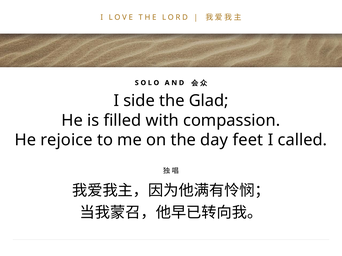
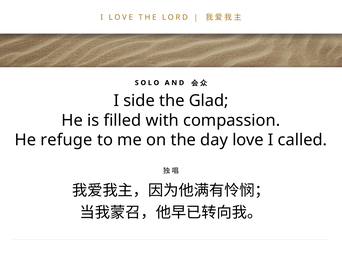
rejoice: rejoice -> refuge (66, 140)
day feet: feet -> love (248, 140)
